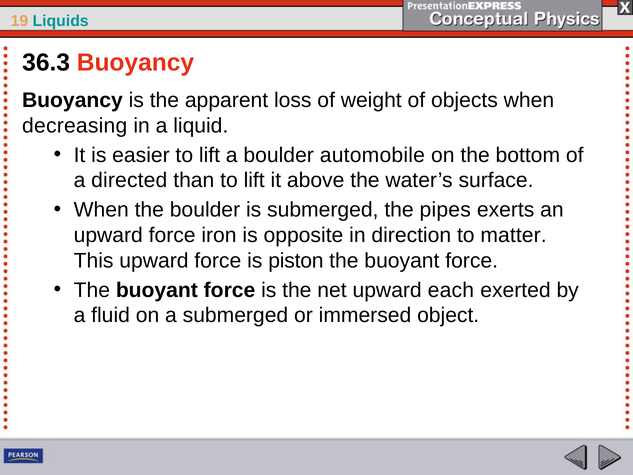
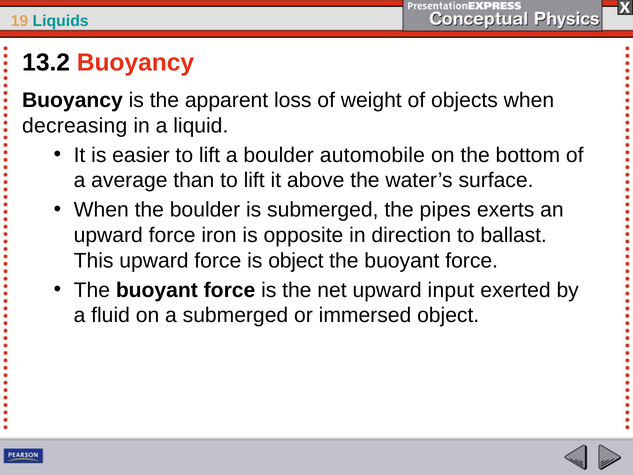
36.3: 36.3 -> 13.2 (46, 63)
directed: directed -> average (129, 180)
matter: matter -> ballast (514, 235)
is piston: piston -> object (296, 260)
each: each -> input (451, 290)
